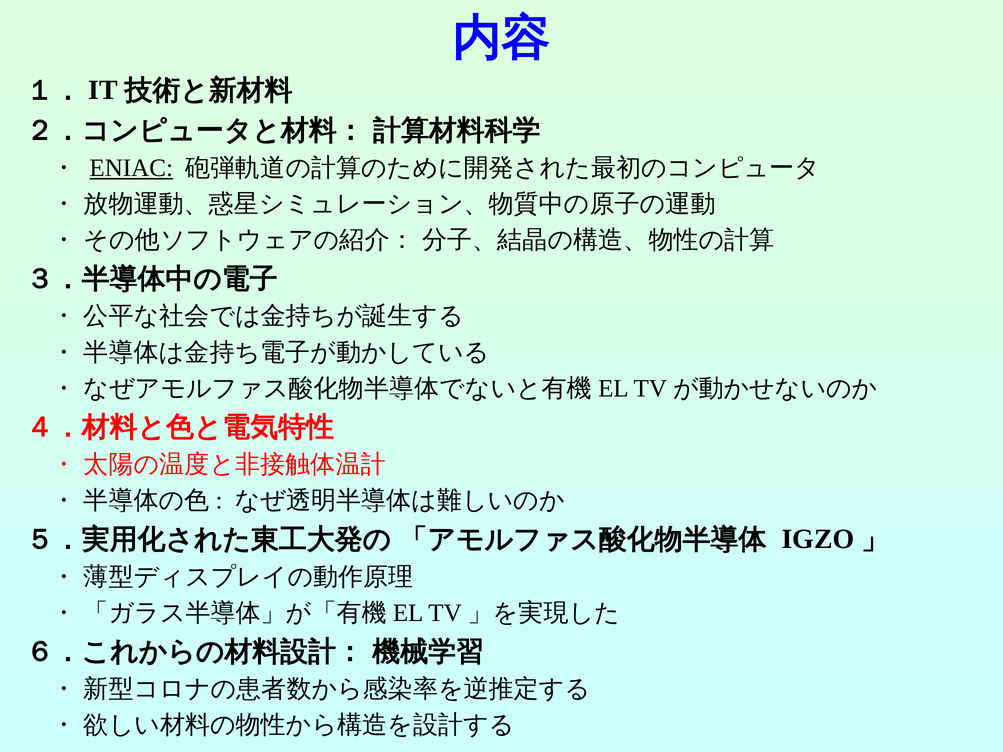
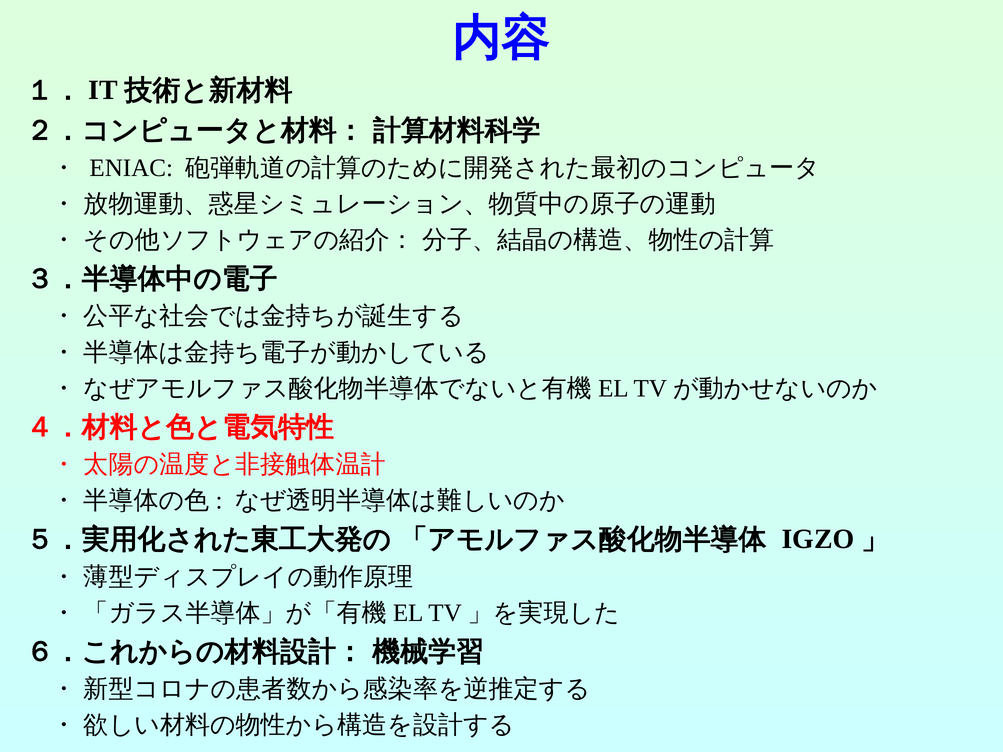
ENIAC underline: present -> none (131, 168)
